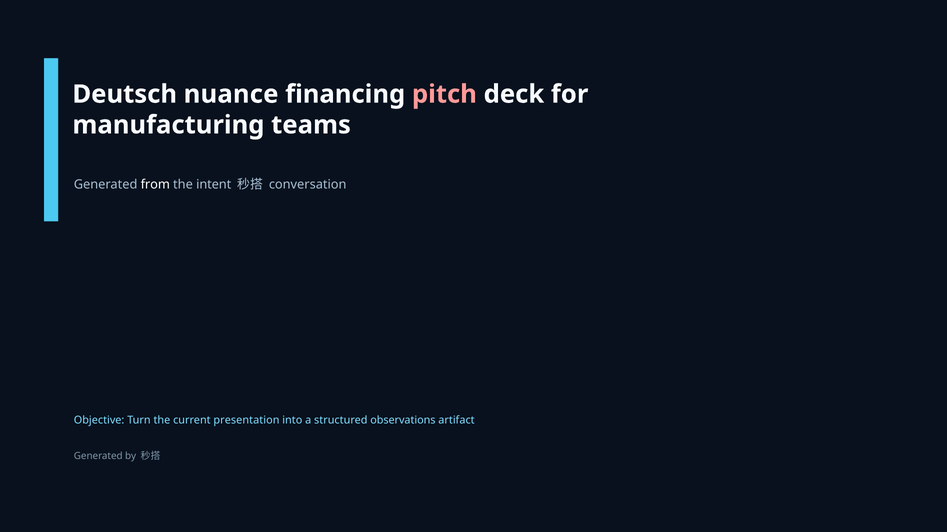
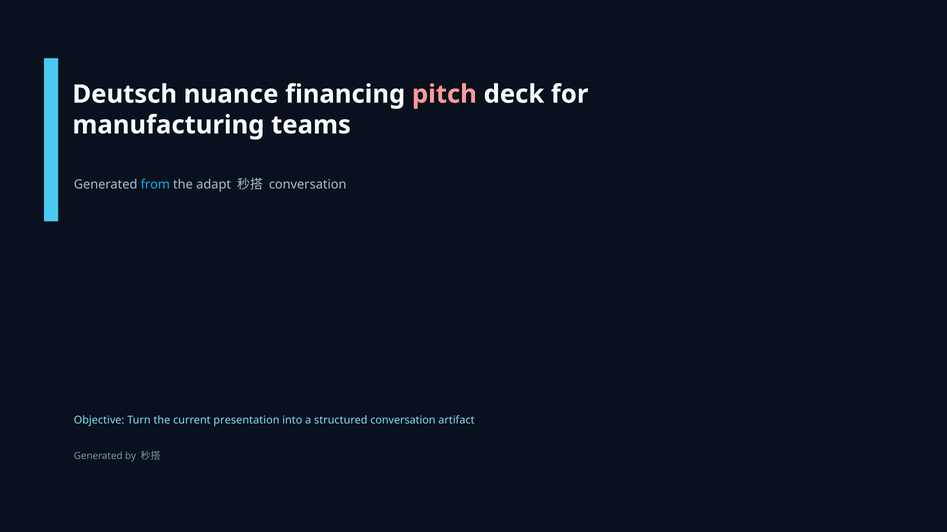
from colour: white -> light blue (155, 185)
intent: intent -> adapt (214, 185)
structured observations: observations -> conversation (403, 420)
